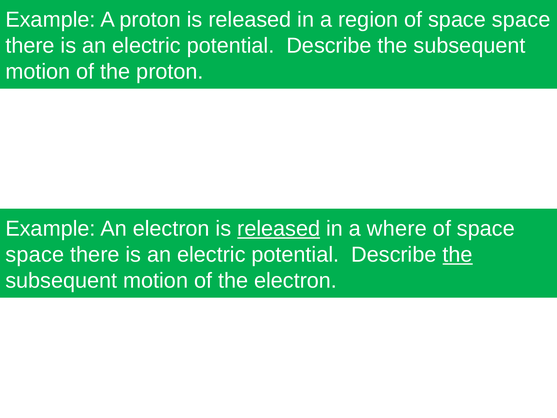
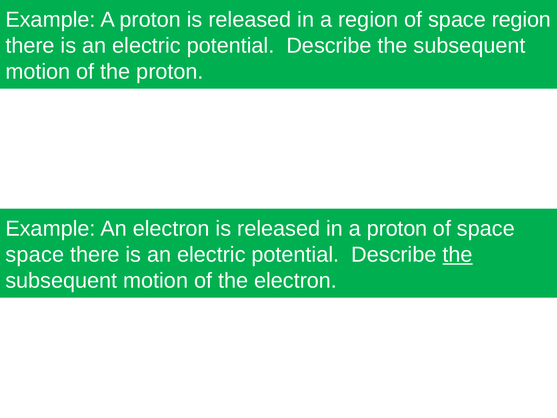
region of space space: space -> region (521, 20)
released underline: present -> none (279, 228)
in a where: where -> proton (397, 228)
